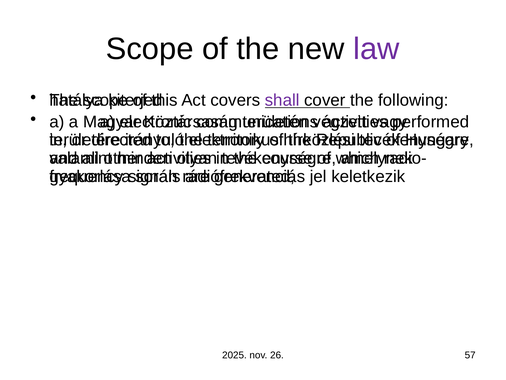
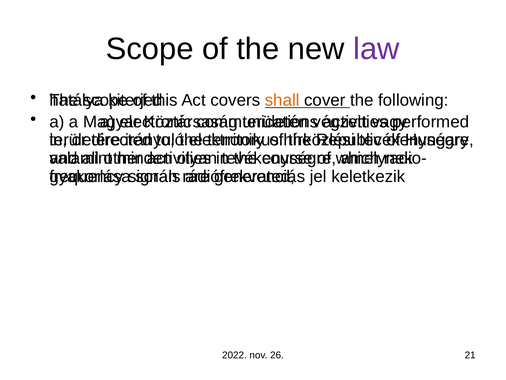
shall colour: purple -> orange (282, 100)
2025: 2025 -> 2022 (234, 355)
57: 57 -> 21 (470, 355)
